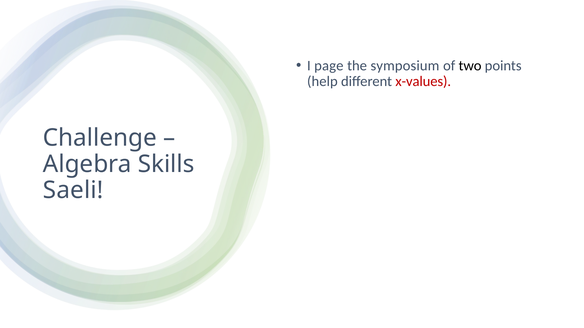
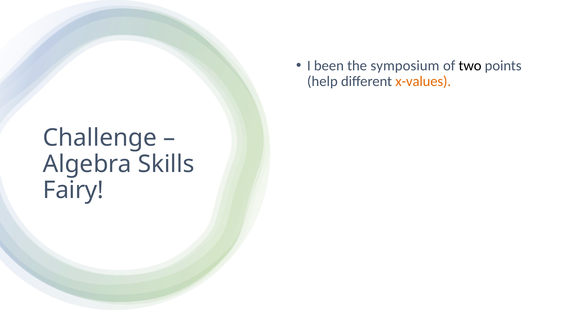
page: page -> been (329, 66)
x-values colour: red -> orange (423, 81)
Saeli: Saeli -> Fairy (73, 191)
